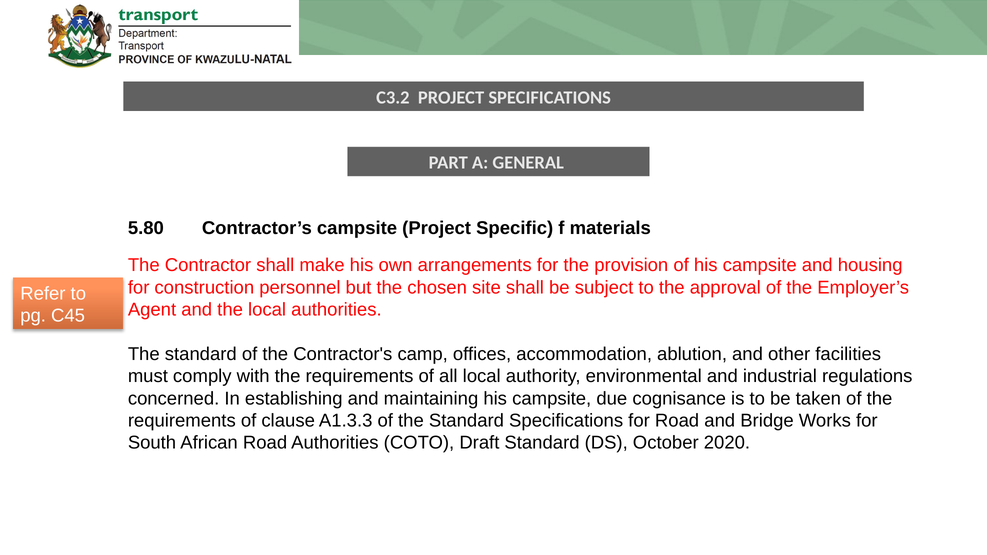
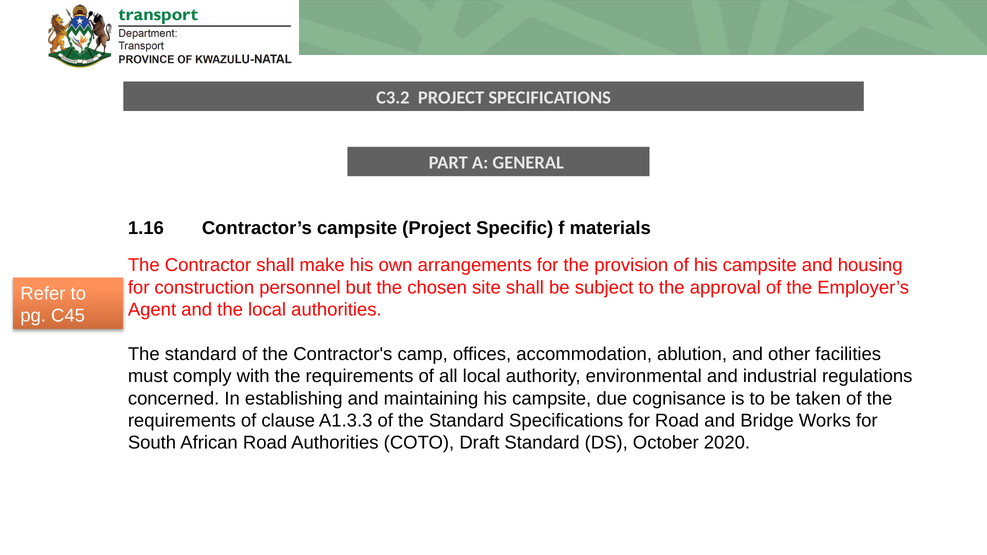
5.80: 5.80 -> 1.16 (146, 228)
